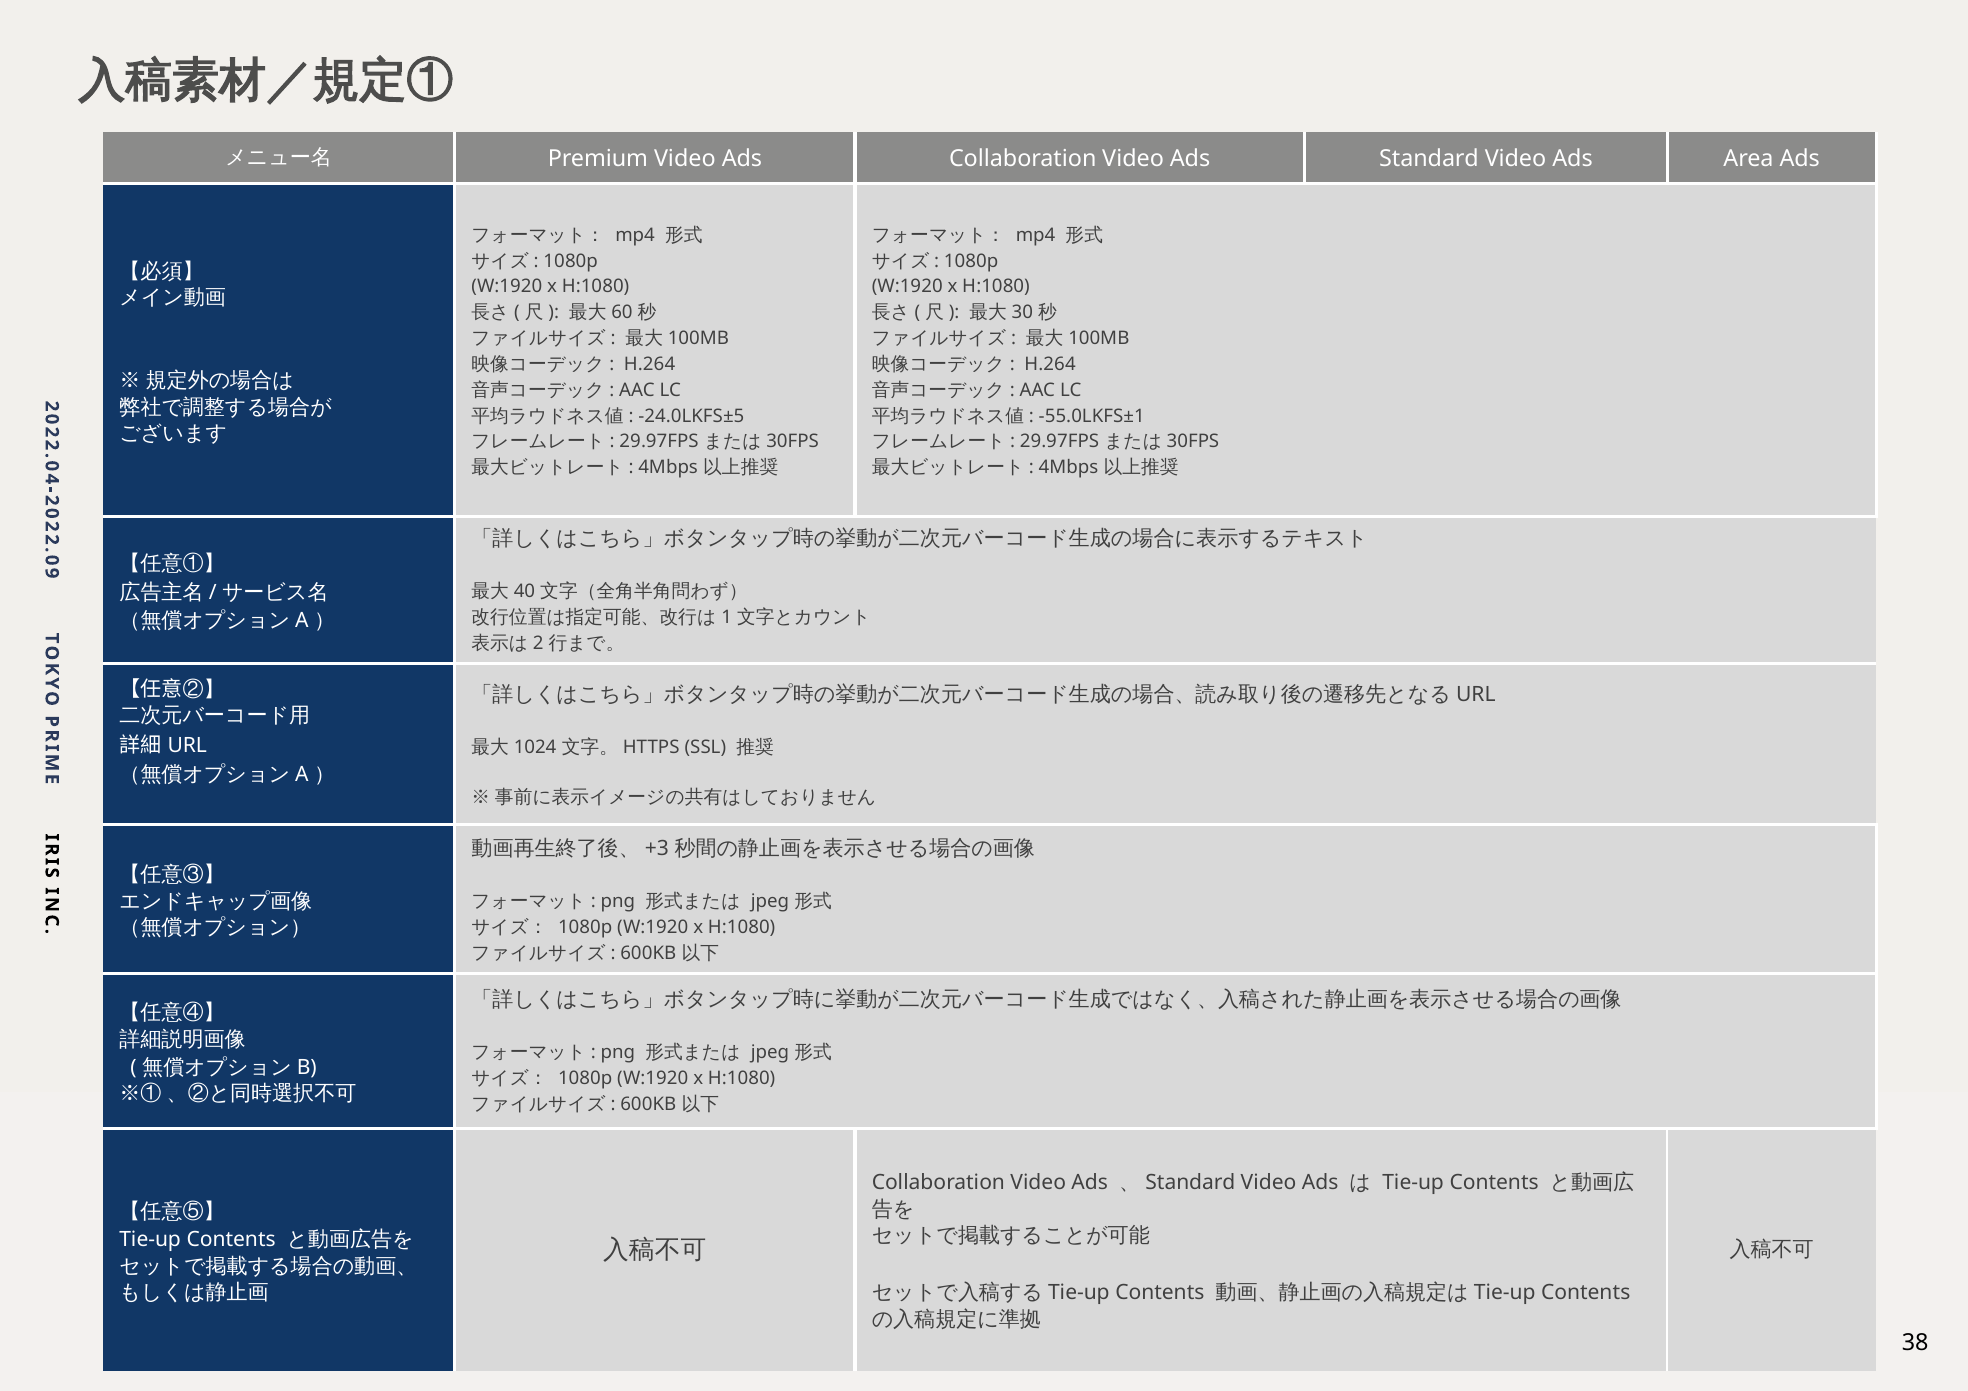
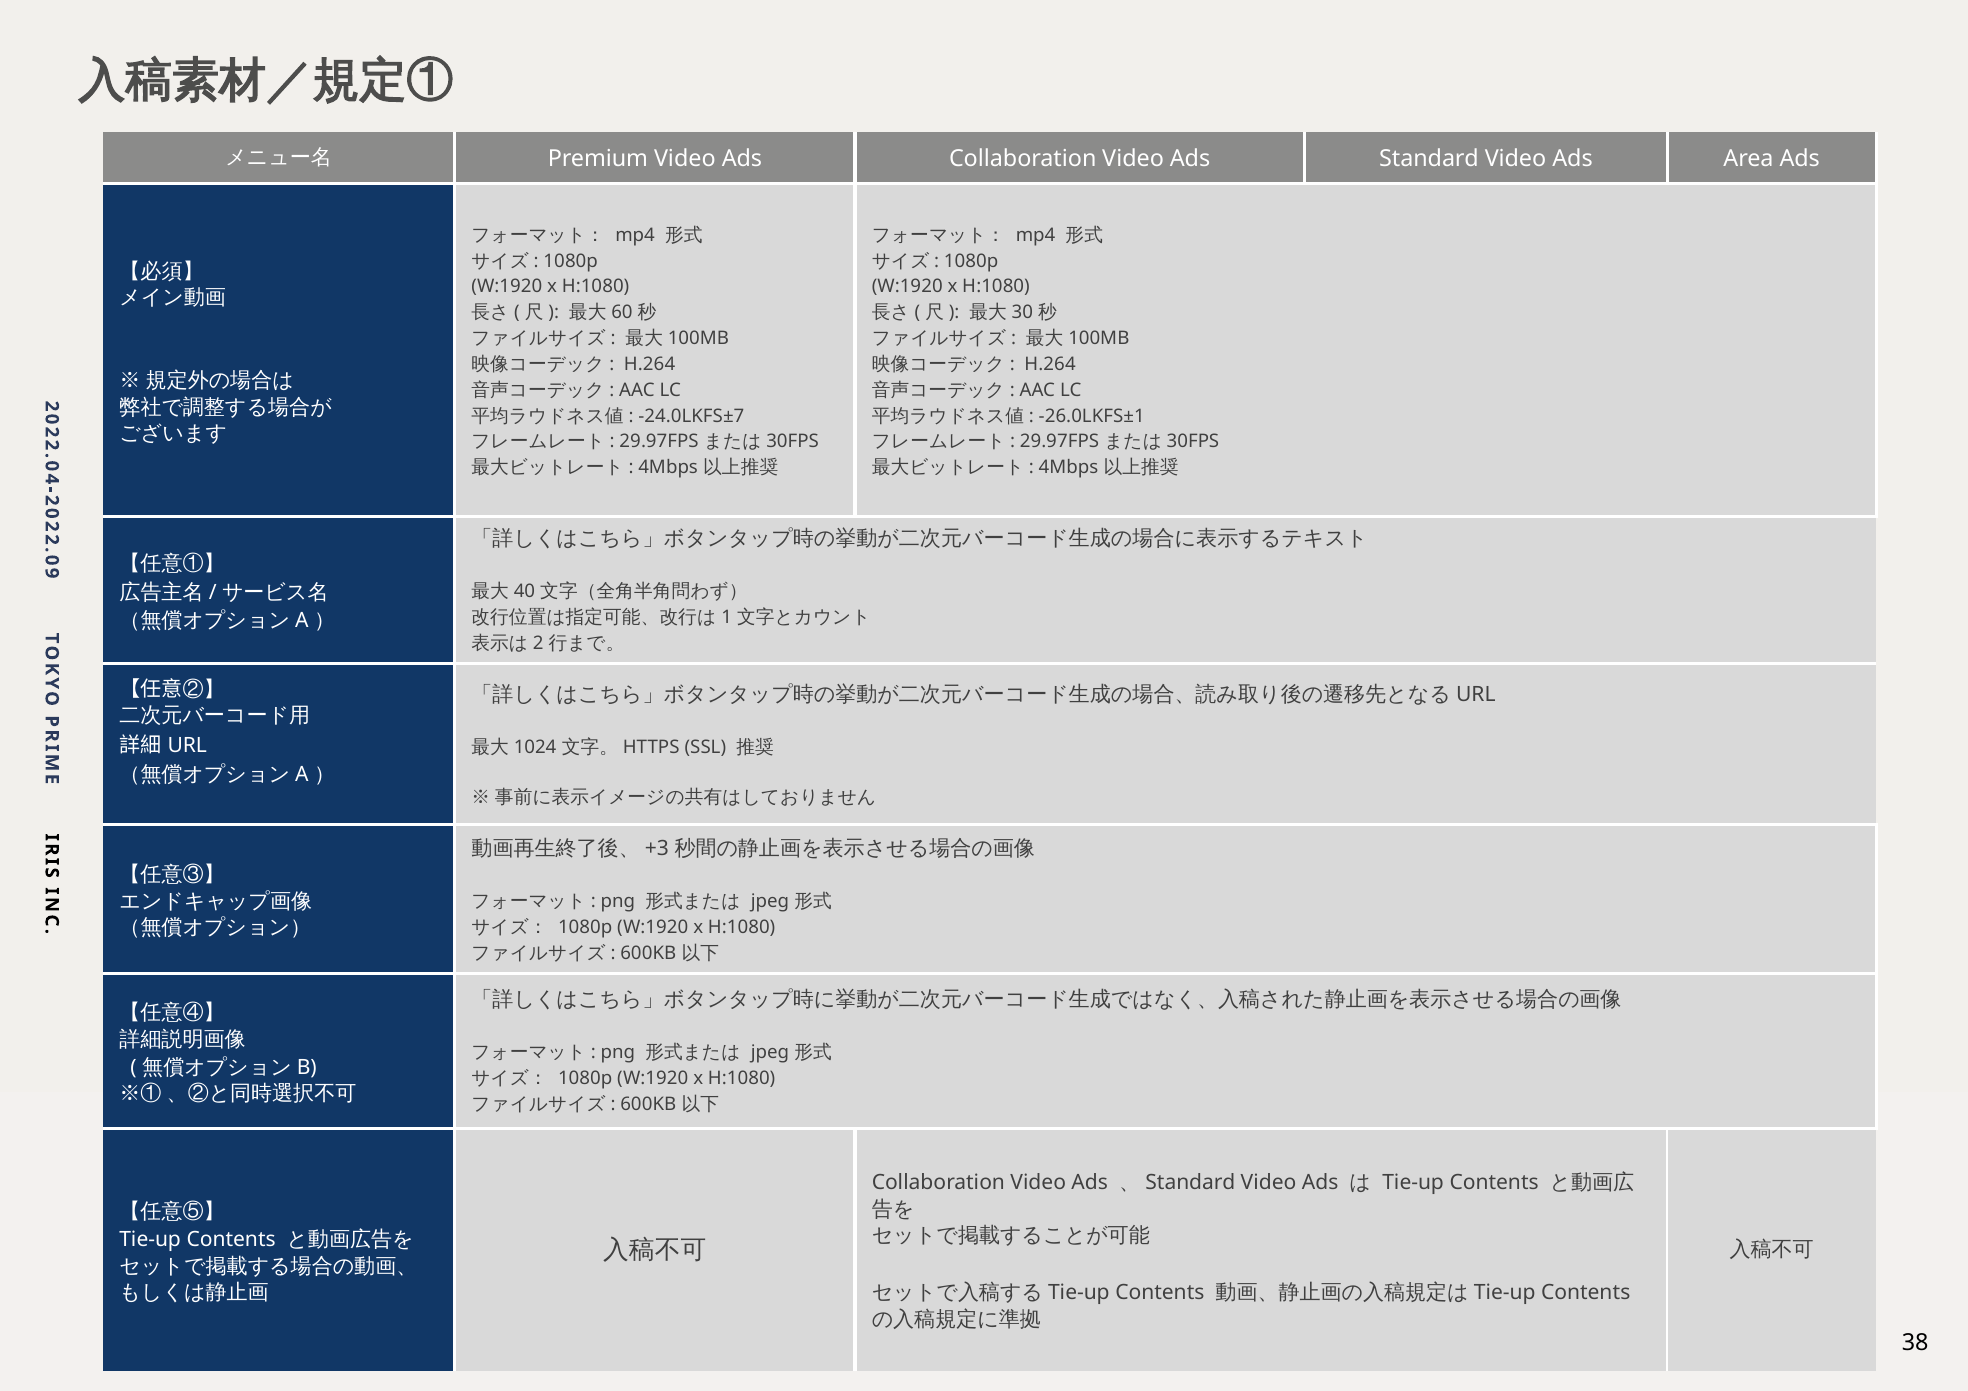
-24.0LKFS±5: -24.0LKFS±5 -> -24.0LKFS±7 (691, 416)
-55.0LKFS±1: -55.0LKFS±1 -> -26.0LKFS±1 (1092, 416)
